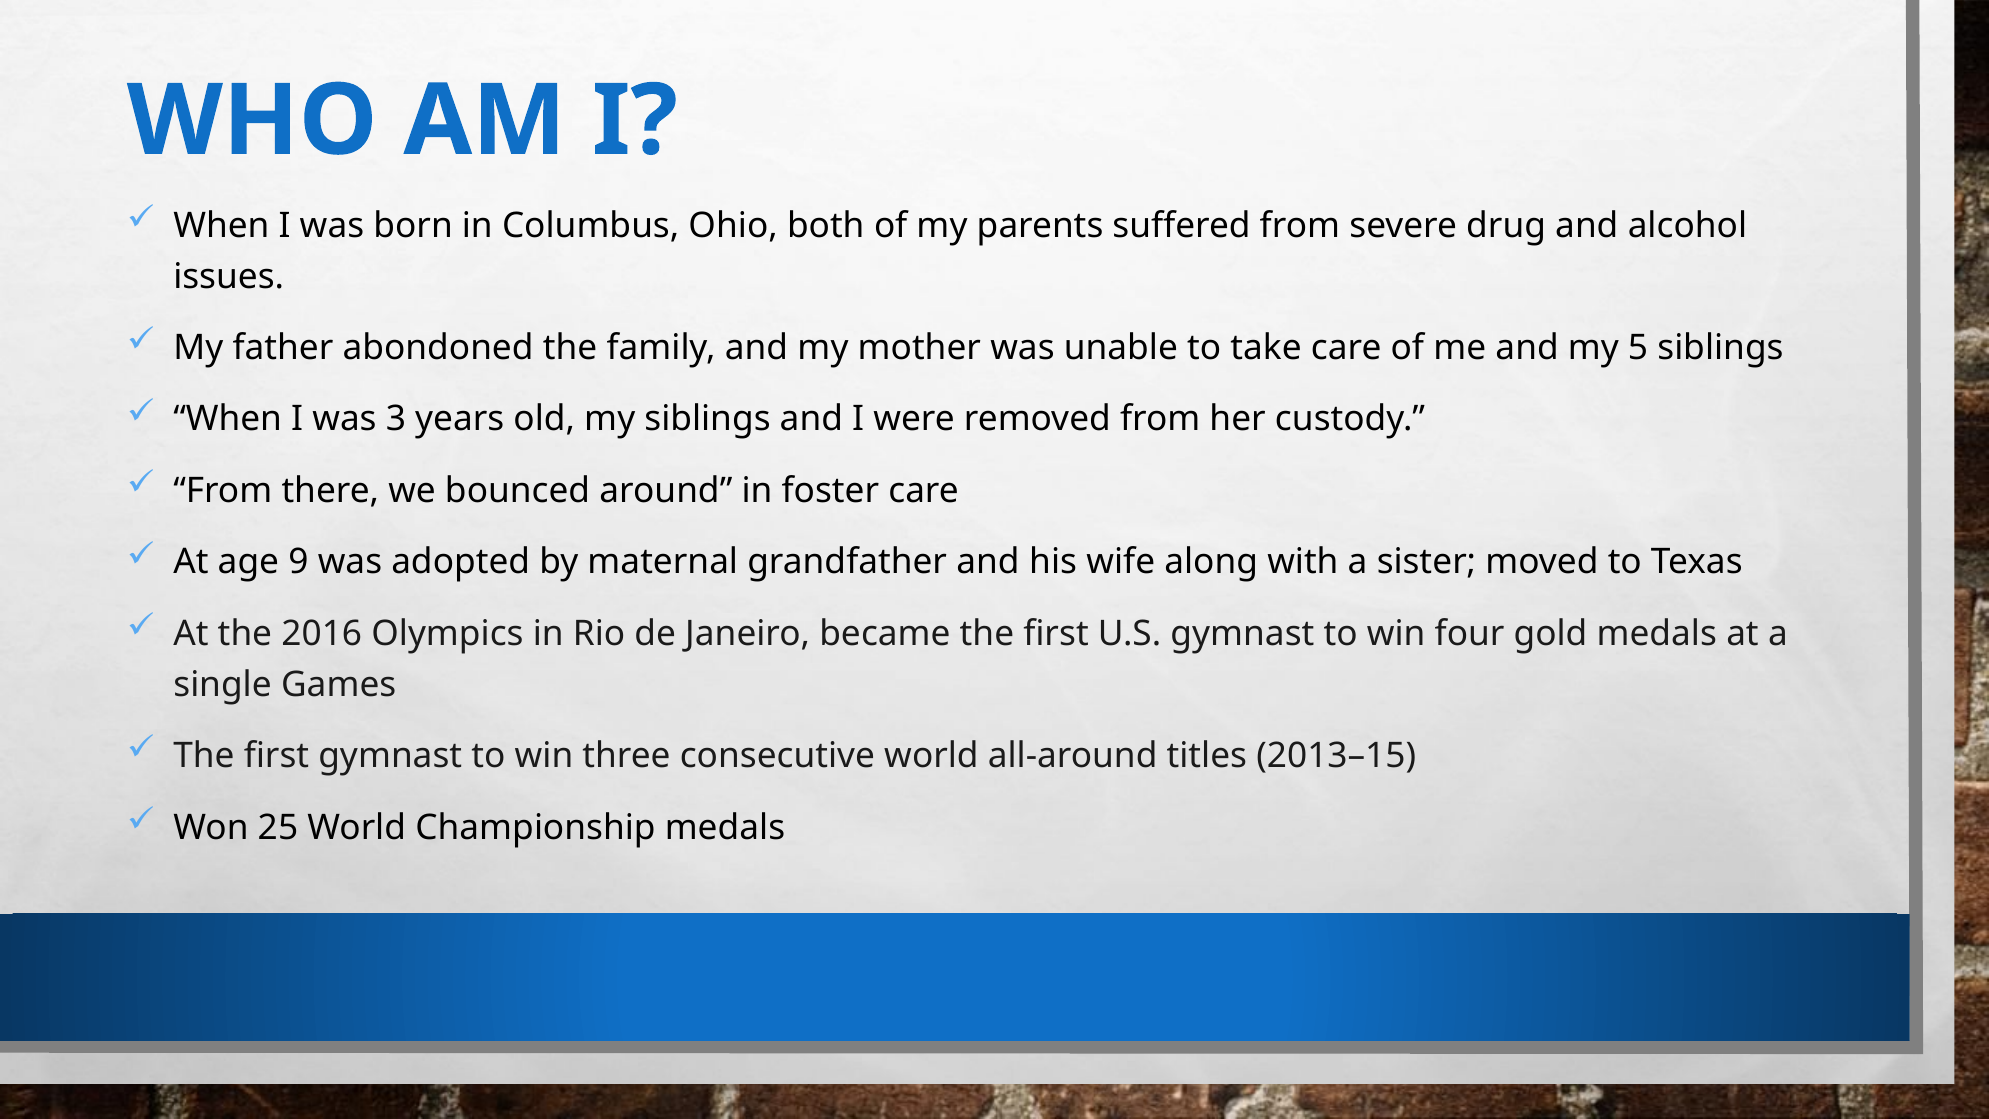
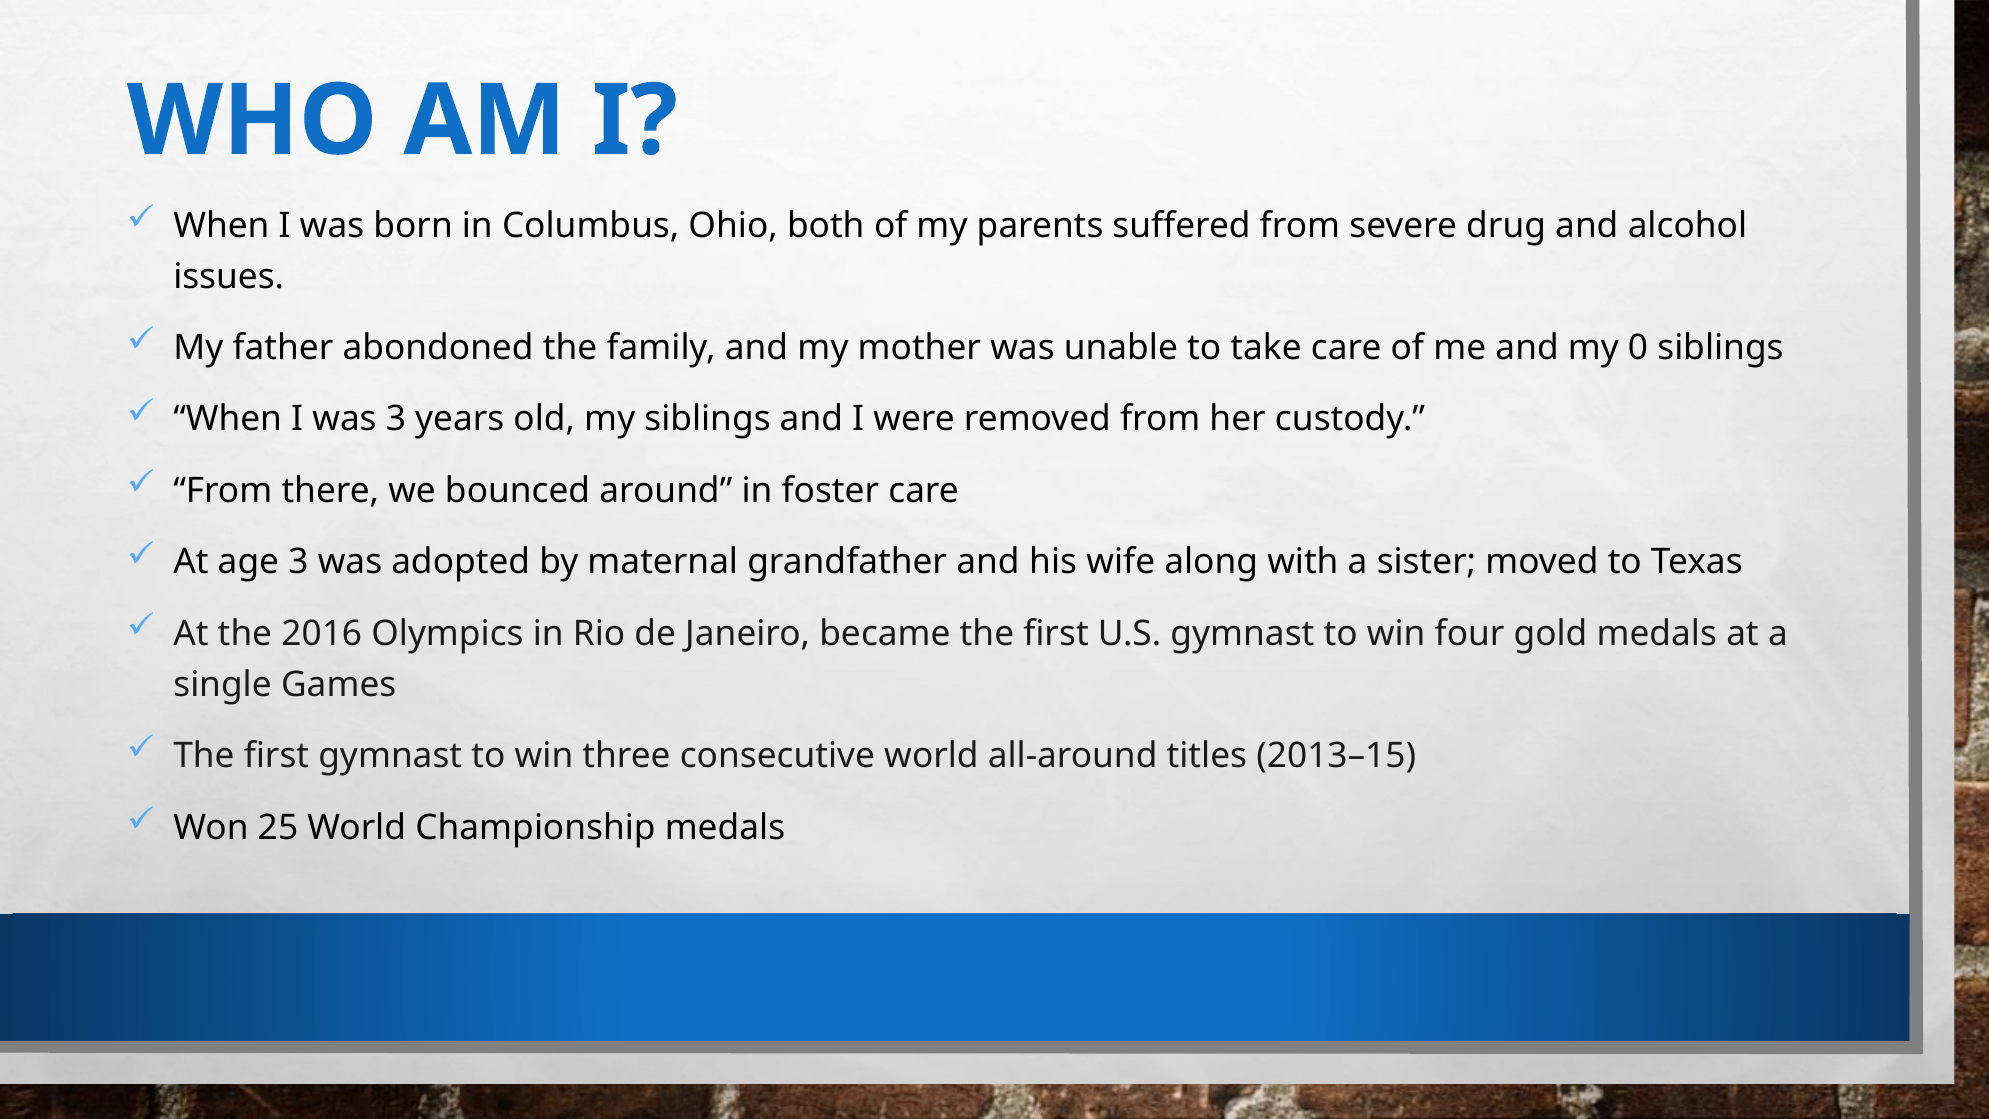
5: 5 -> 0 (1638, 348)
age 9: 9 -> 3 (298, 562)
